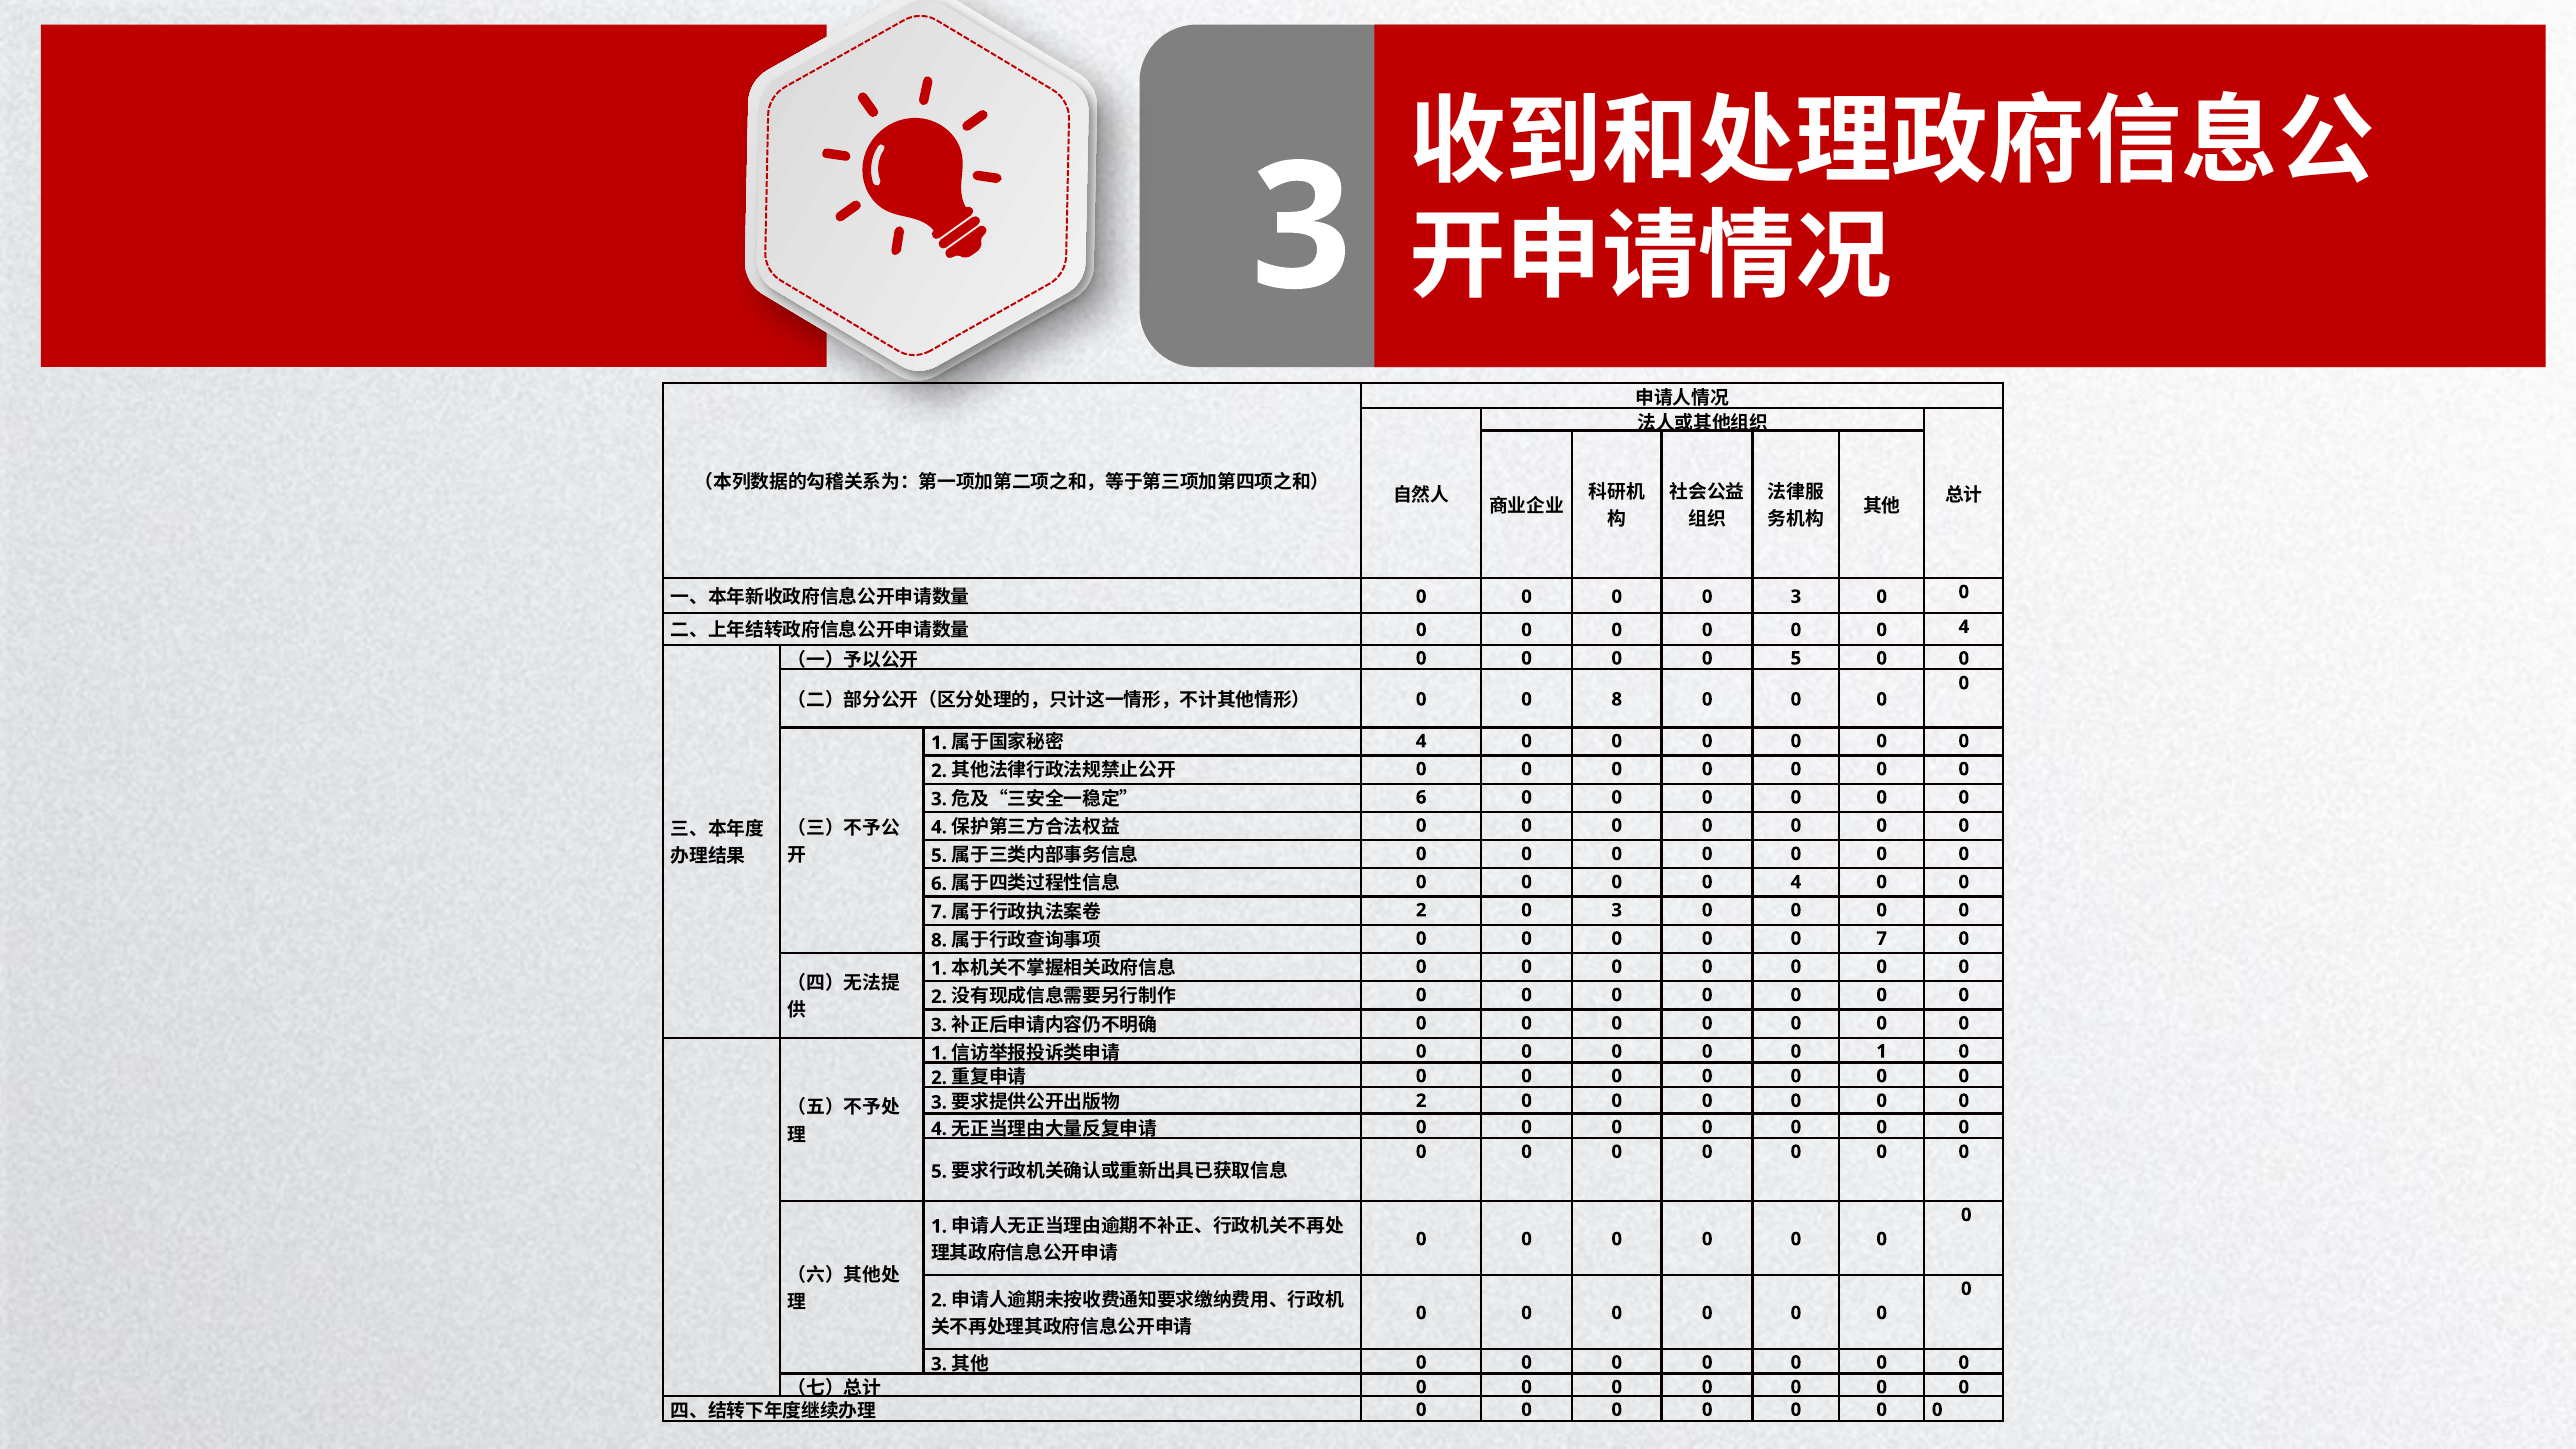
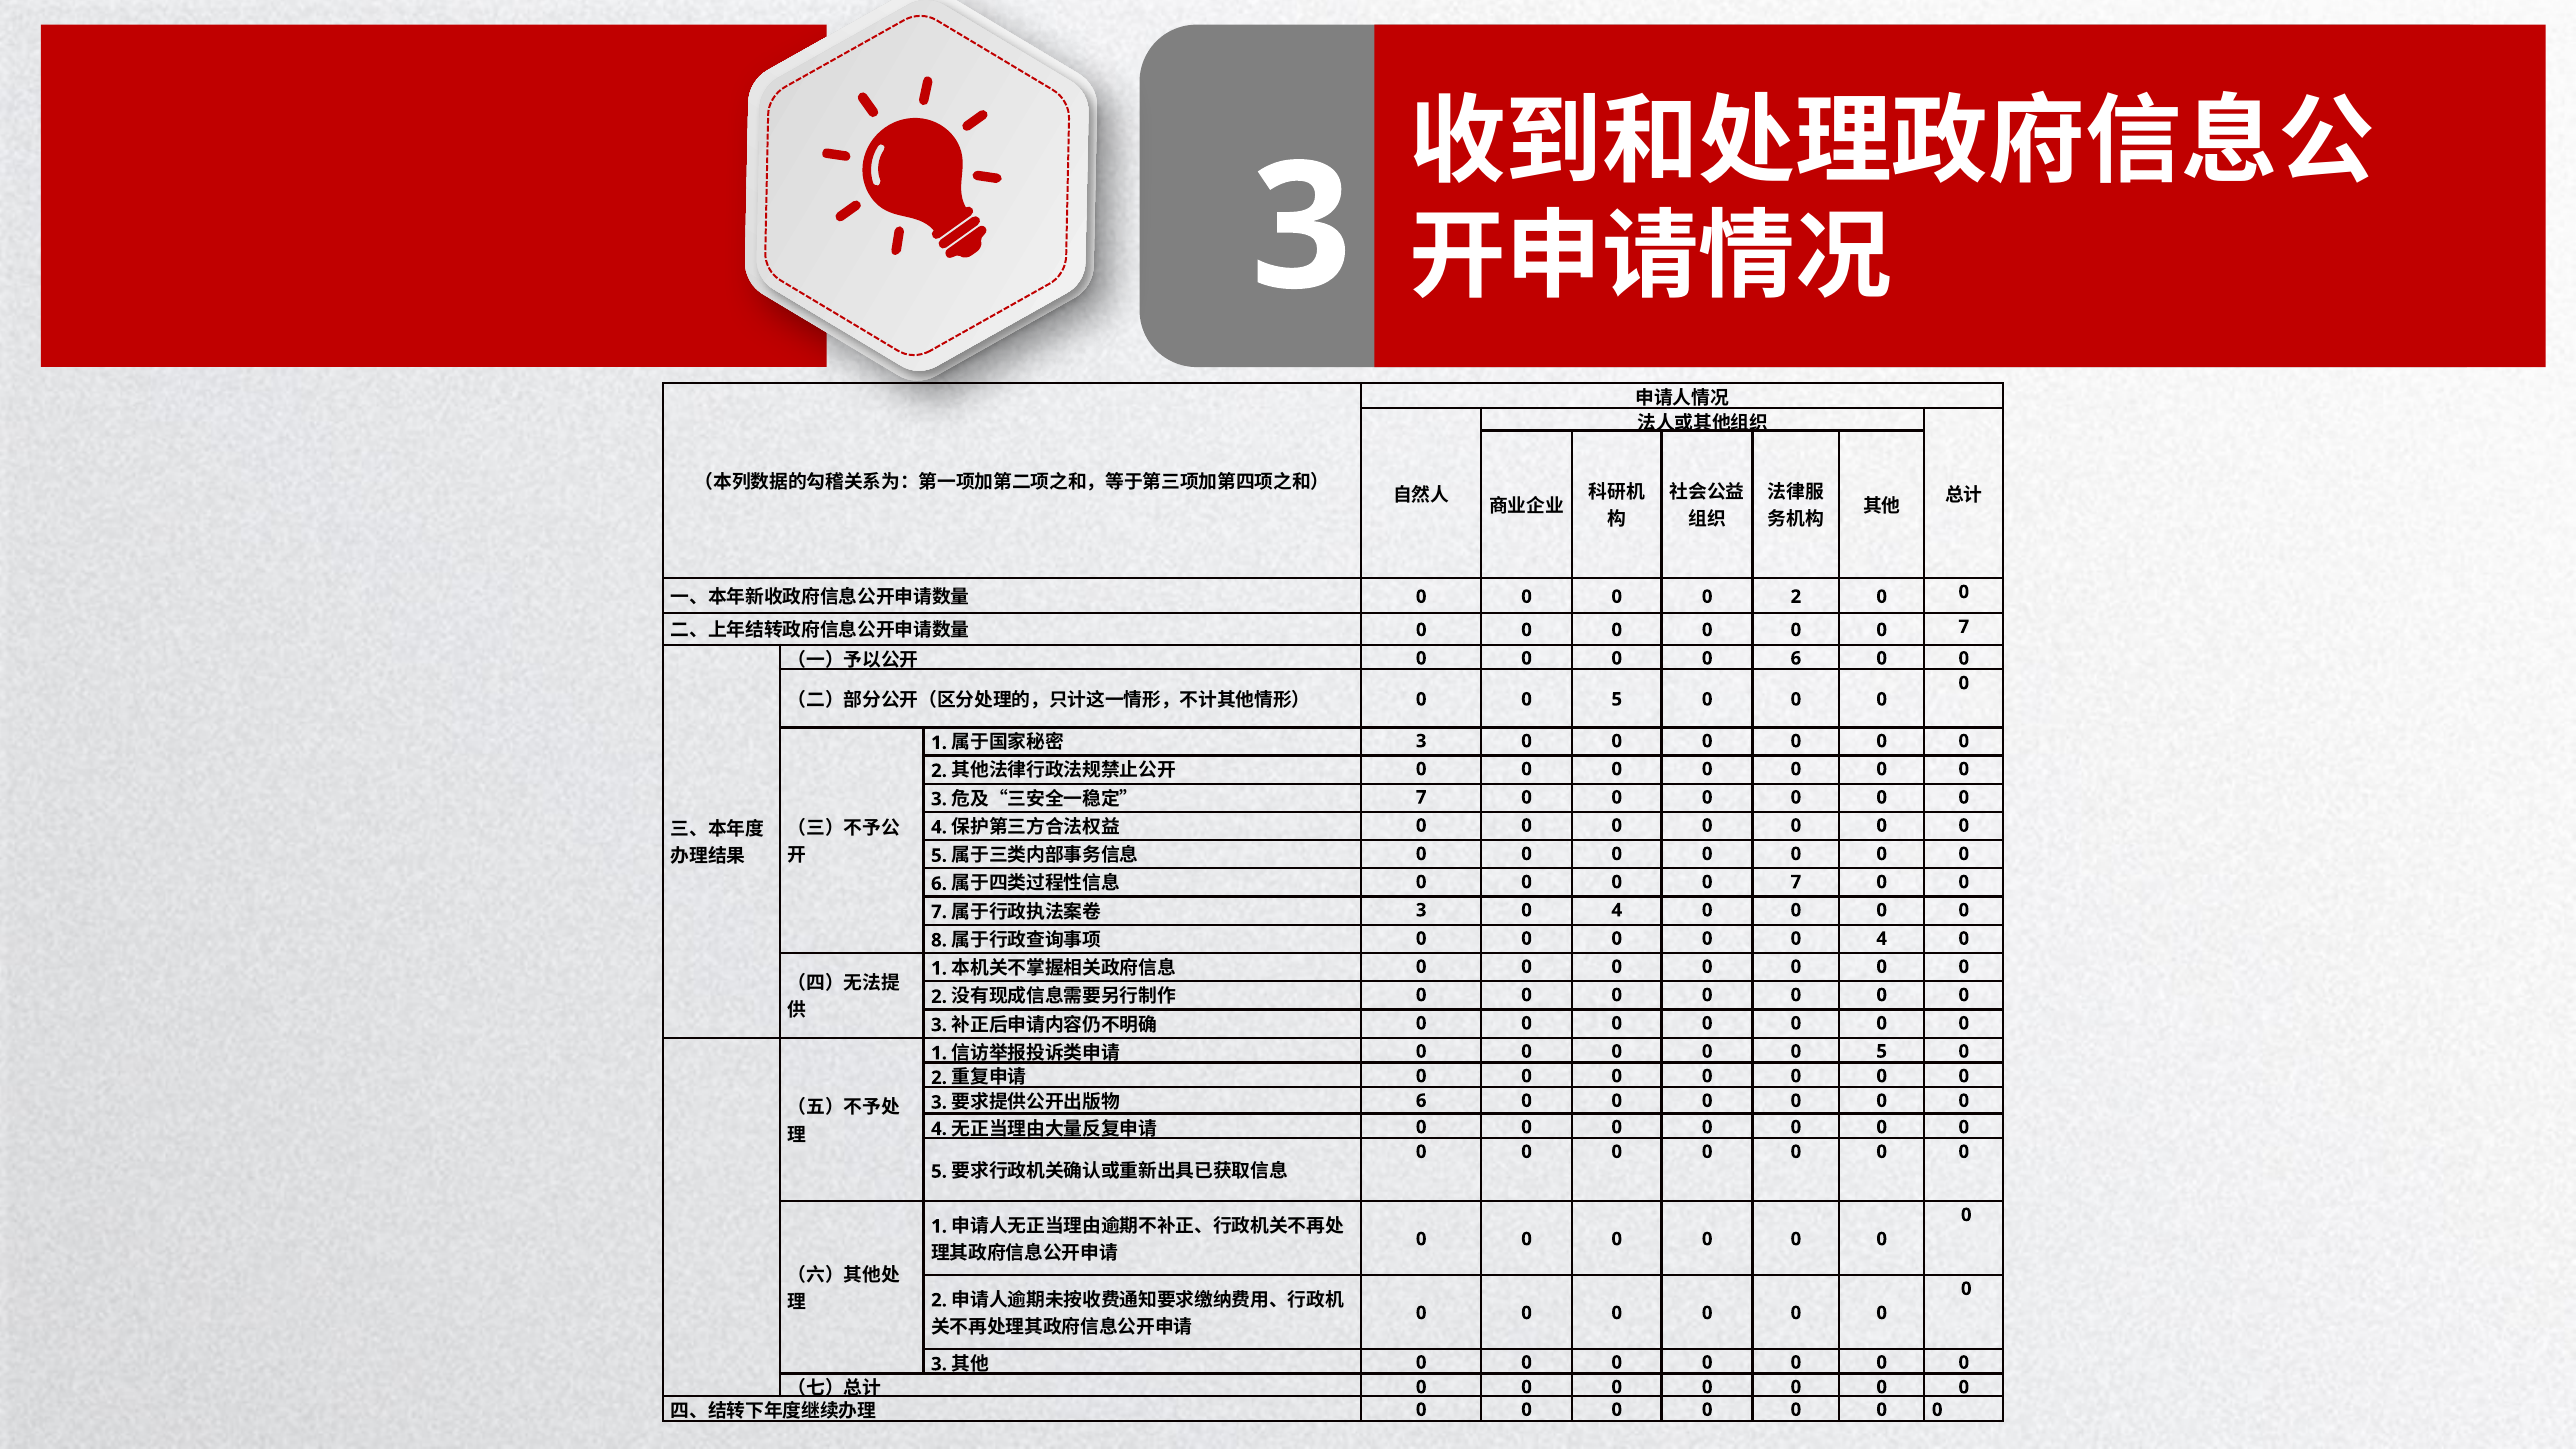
3: 3 -> 2 (1796, 597)
4: 4 -> 7 (1964, 627)
5: 5 -> 6 (1796, 658)
8: 8 -> 5 (1617, 699)
4: 4 -> 3 (1421, 741)
6: 6 -> 7 (1421, 797)
4: 4 -> 7 (1796, 882)
2: 2 -> 3 (1421, 910)
3: 3 -> 4 (1617, 910)
7: 7 -> 4 (1882, 938)
1: 1 -> 5 (1882, 1051)
2: 2 -> 6 (1421, 1100)
